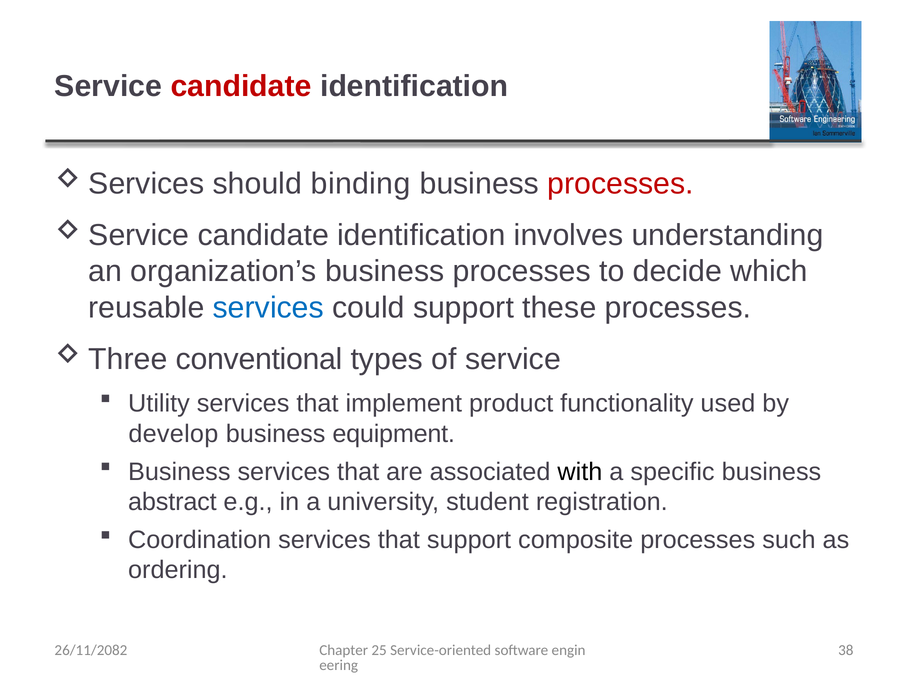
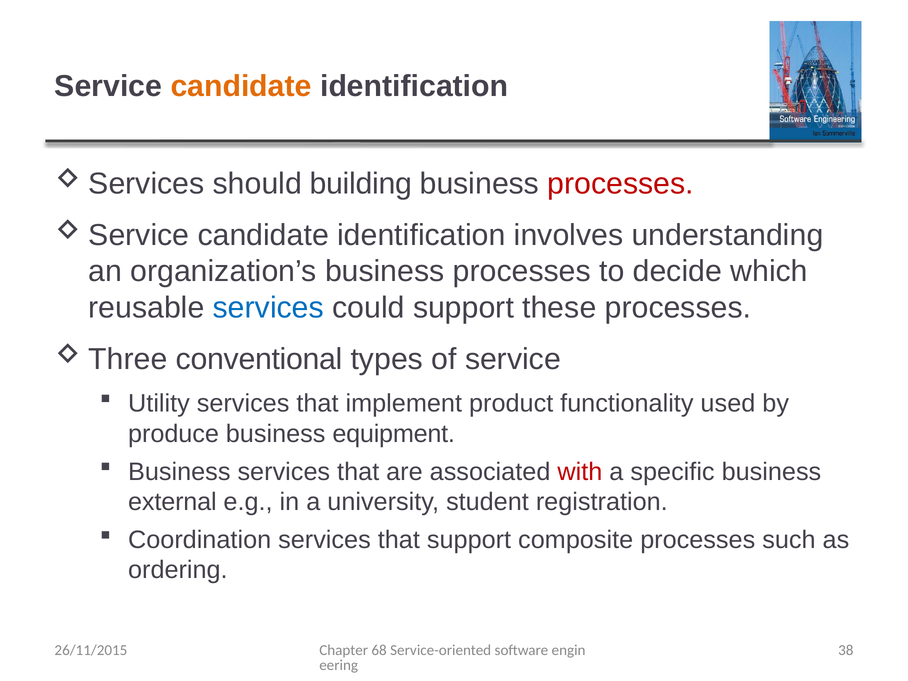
candidate colour: red -> orange (241, 86)
binding: binding -> building (361, 184)
develop: develop -> produce (174, 434)
with colour: black -> red (580, 472)
abstract: abstract -> external (172, 502)
25: 25 -> 68 (379, 650)
26/11/2082: 26/11/2082 -> 26/11/2015 (91, 650)
